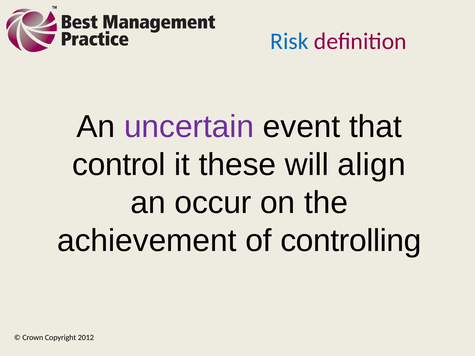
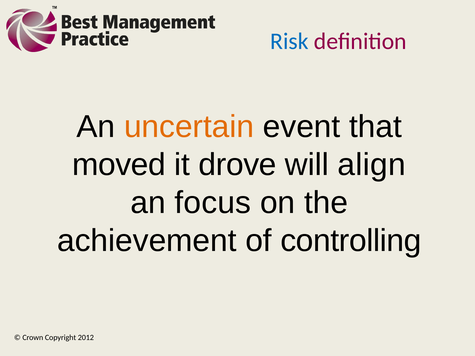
uncertain colour: purple -> orange (189, 127)
control: control -> moved (119, 165)
these: these -> drove (238, 165)
occur: occur -> focus (213, 203)
